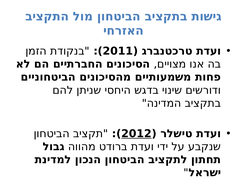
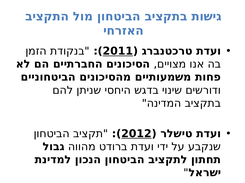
2011 underline: none -> present (118, 51)
